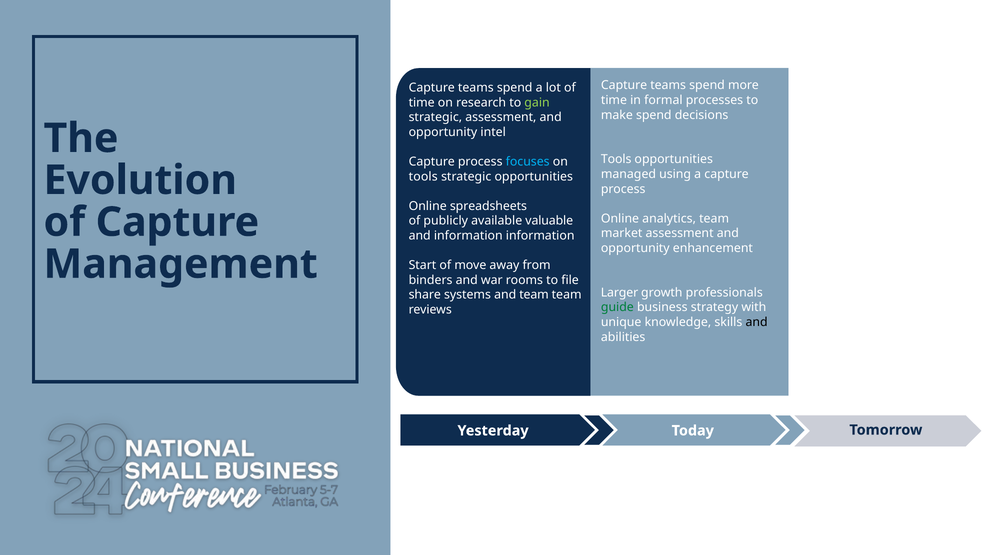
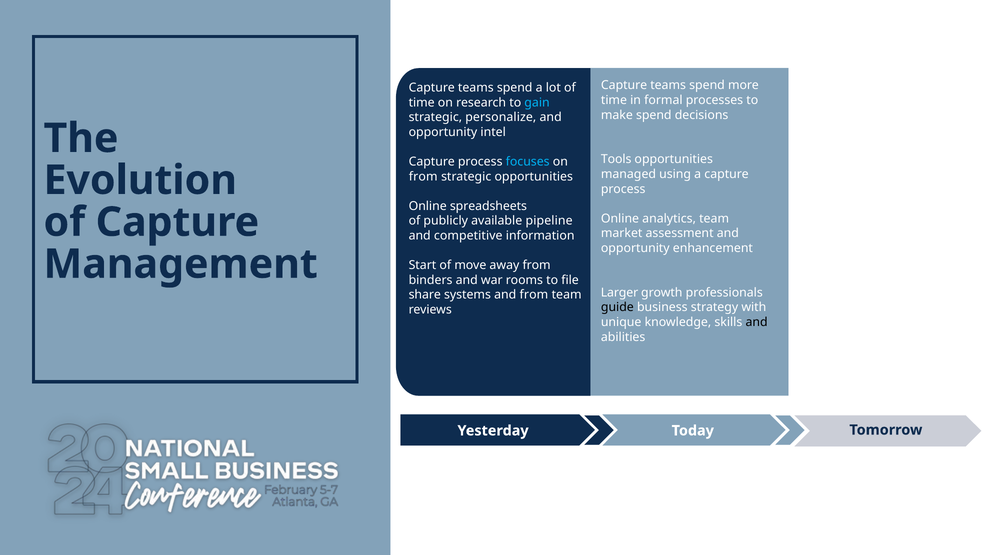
gain colour: light green -> light blue (537, 103)
strategic assessment: assessment -> personalize (501, 117)
tools: tools -> from (423, 177)
valuable: valuable -> pipeline (549, 221)
and information: information -> competitive (468, 236)
and team: team -> from (534, 295)
guide colour: green -> black (617, 307)
